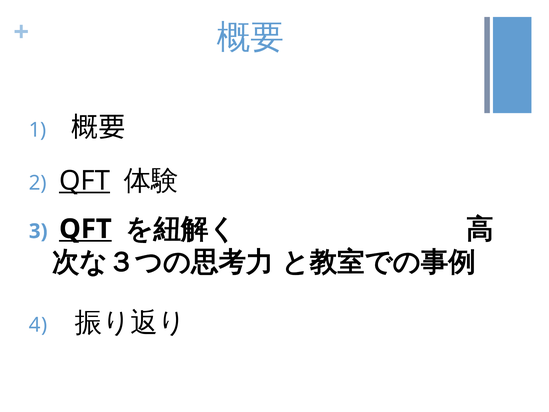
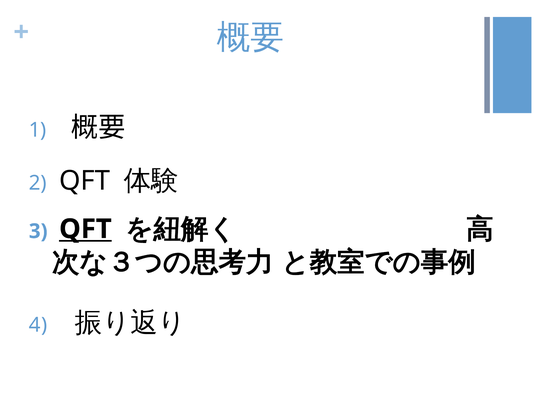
QFT underline: present -> none (85, 181)
